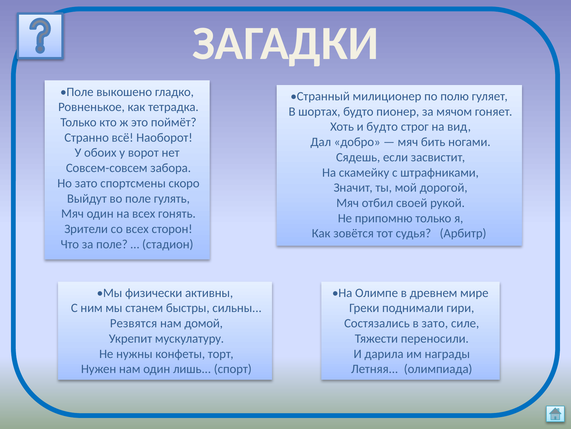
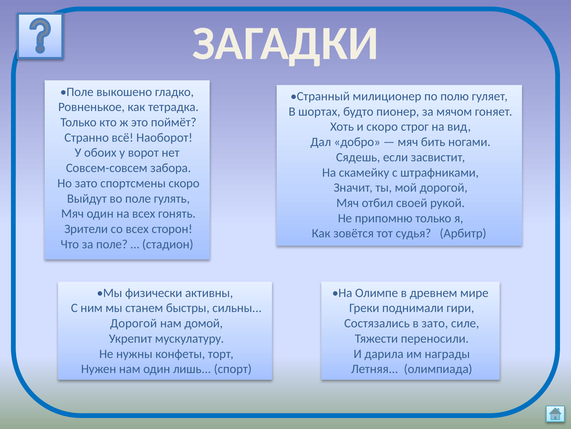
и будто: будто -> скоро (382, 127)
Резвятся: Резвятся -> Дорогой (134, 323)
